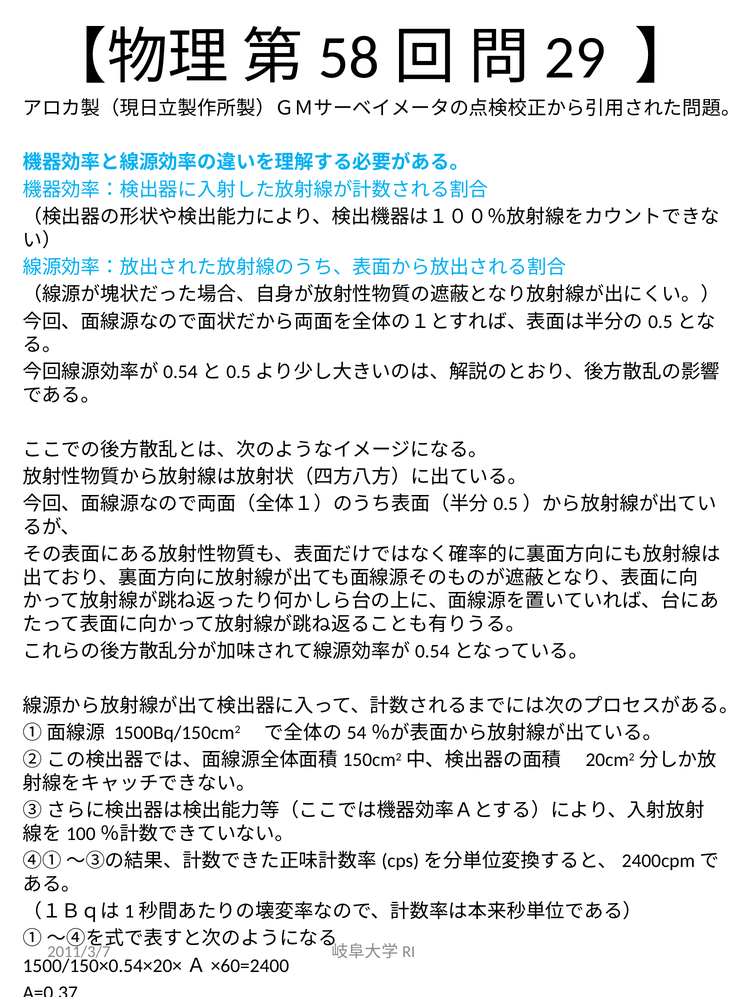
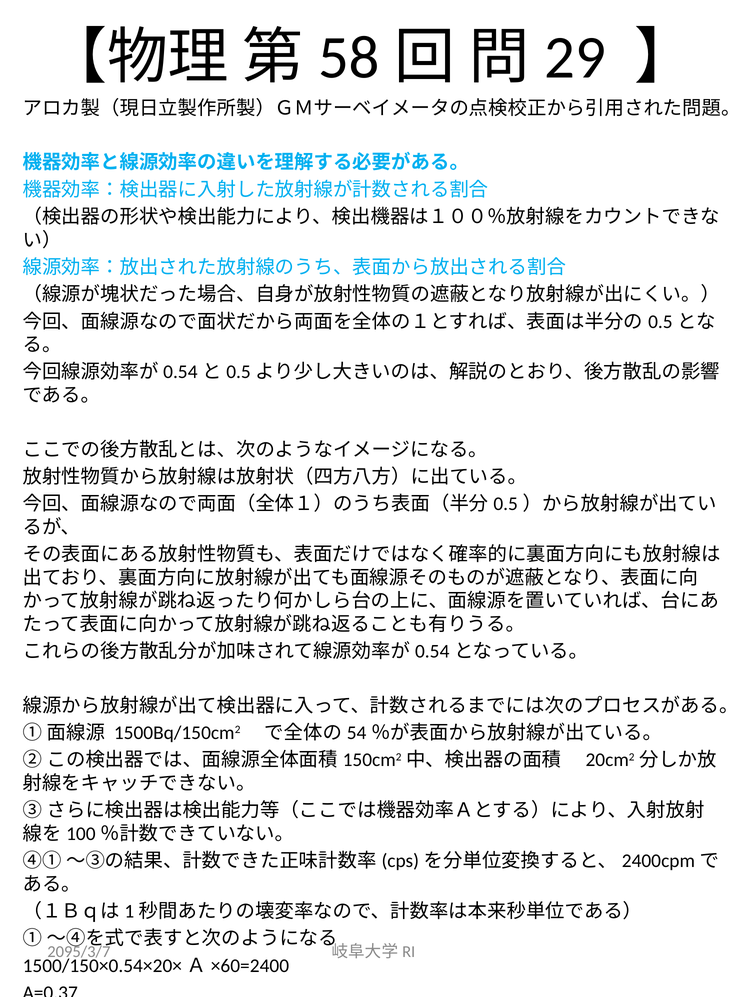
2011/3/7: 2011/3/7 -> 2095/3/7 (79, 951)
